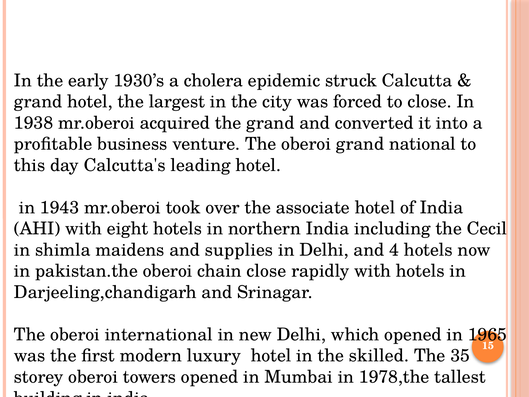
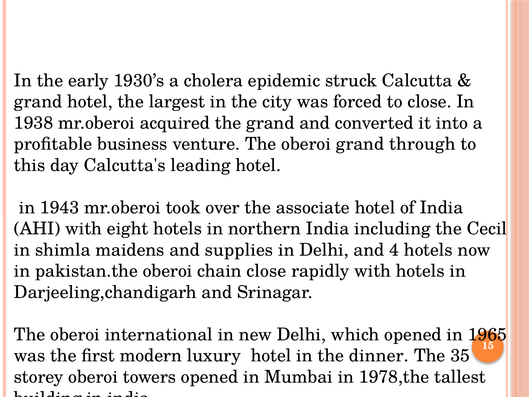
national: national -> through (422, 144)
skilled: skilled -> dinner (379, 356)
